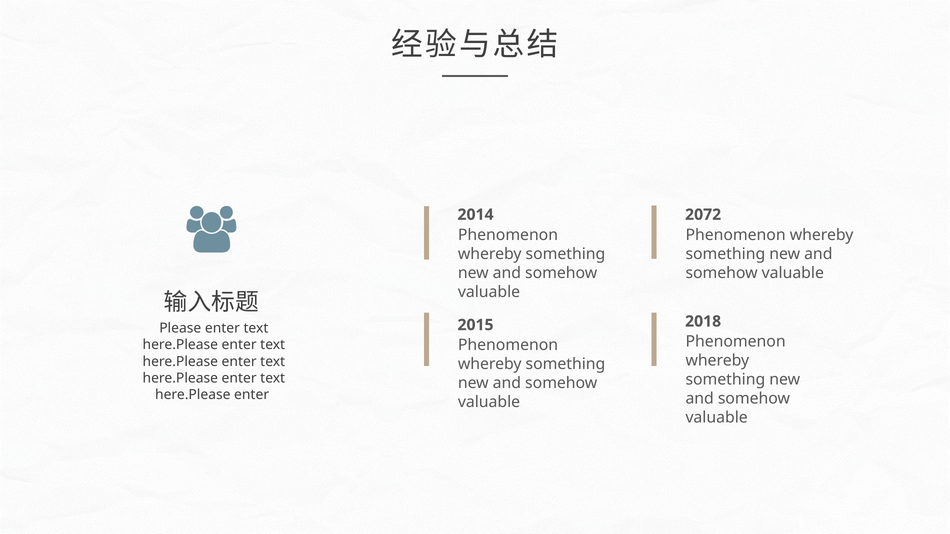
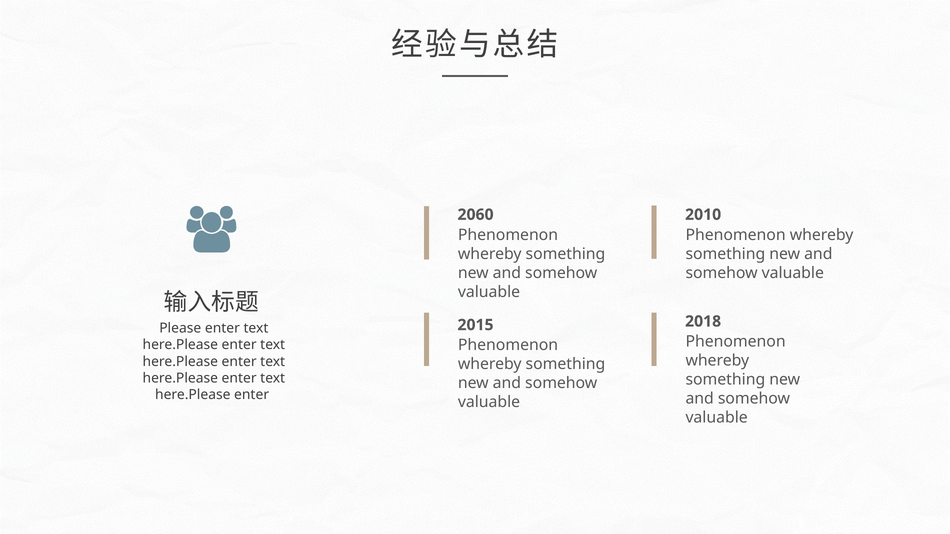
2014: 2014 -> 2060 (476, 215)
2072: 2072 -> 2010 (703, 215)
